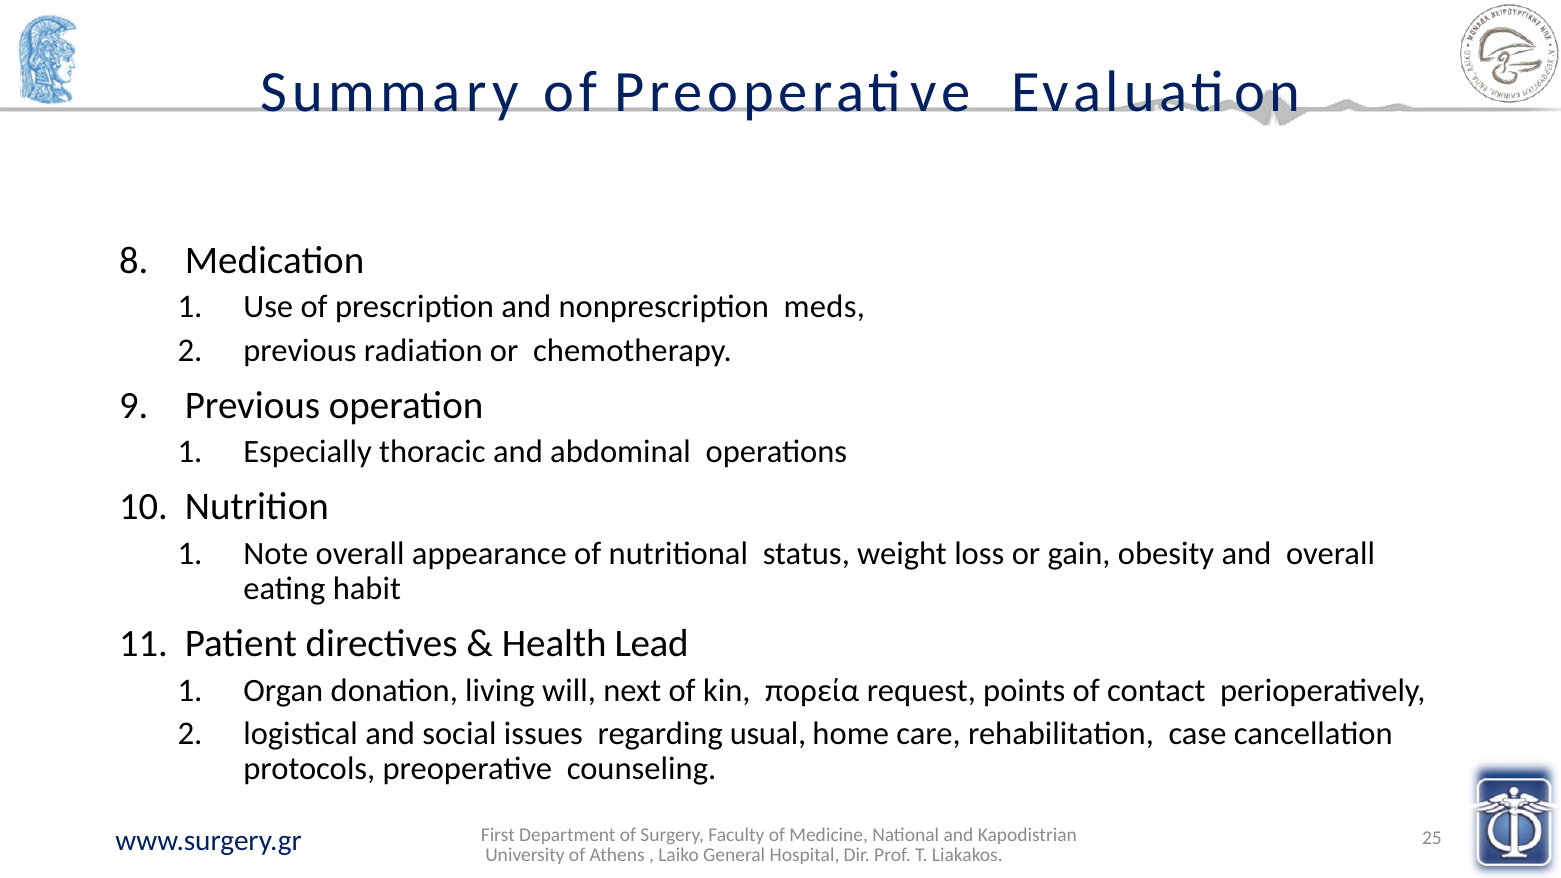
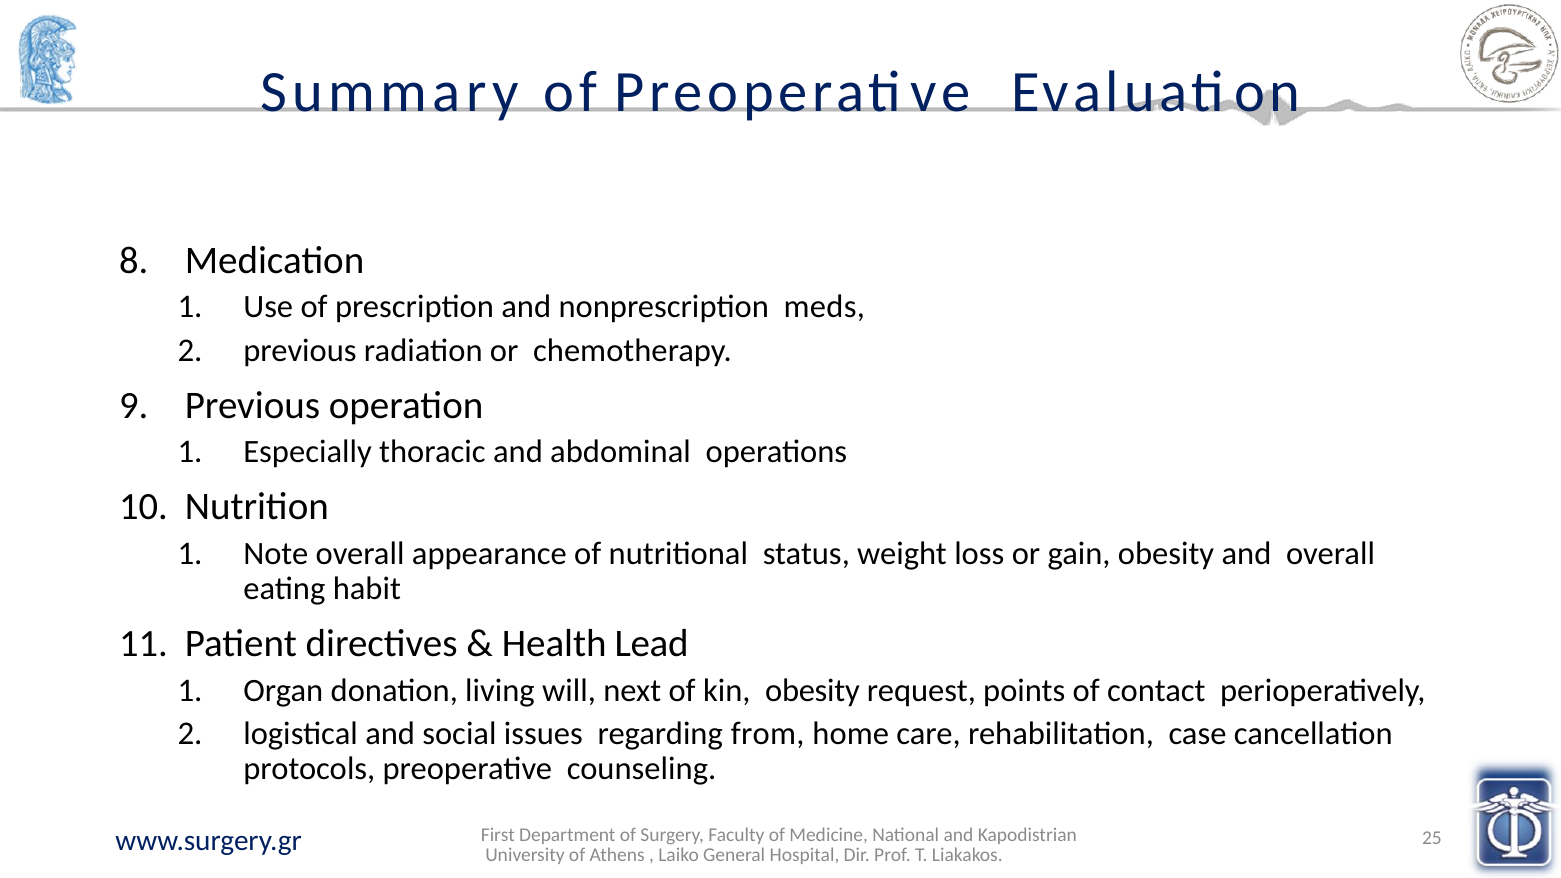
kin πορεία: πορεία -> obesity (812, 690)
usual: usual -> from (768, 734)
